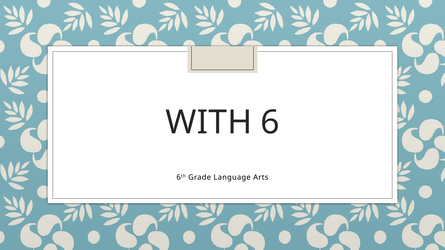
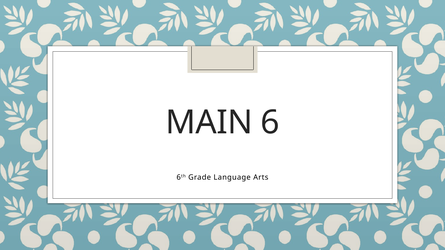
WITH: WITH -> MAIN (209, 123)
